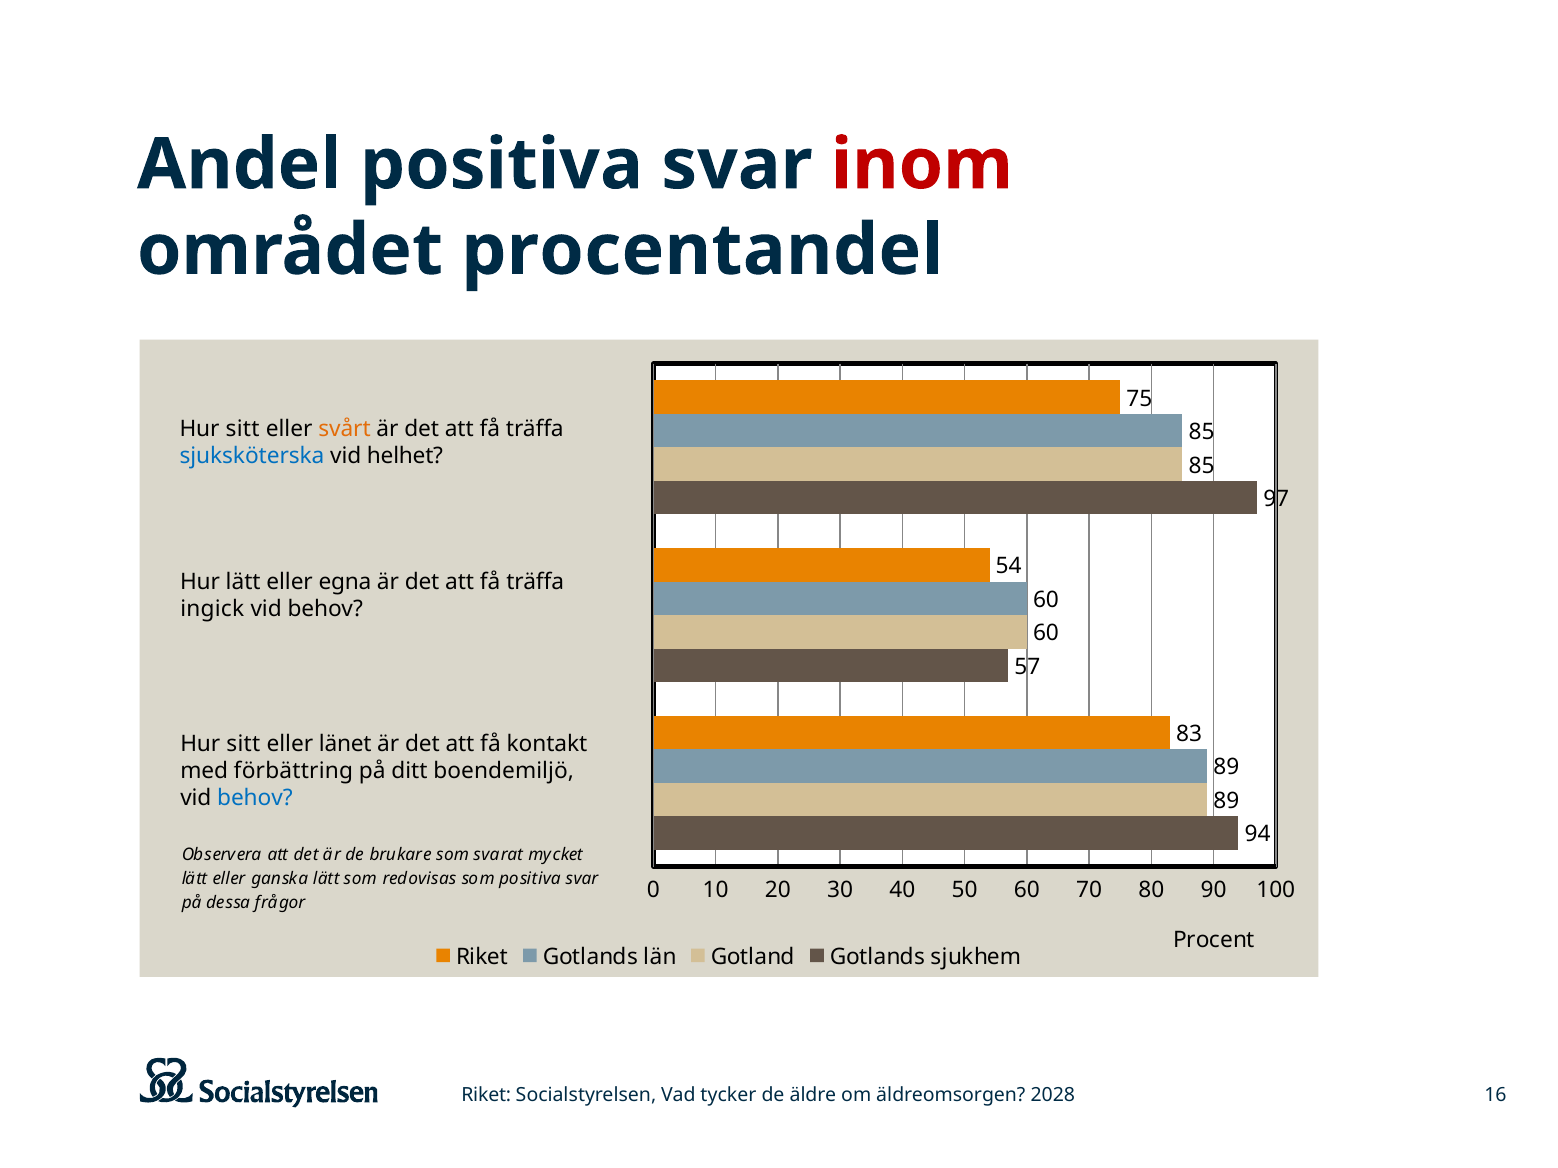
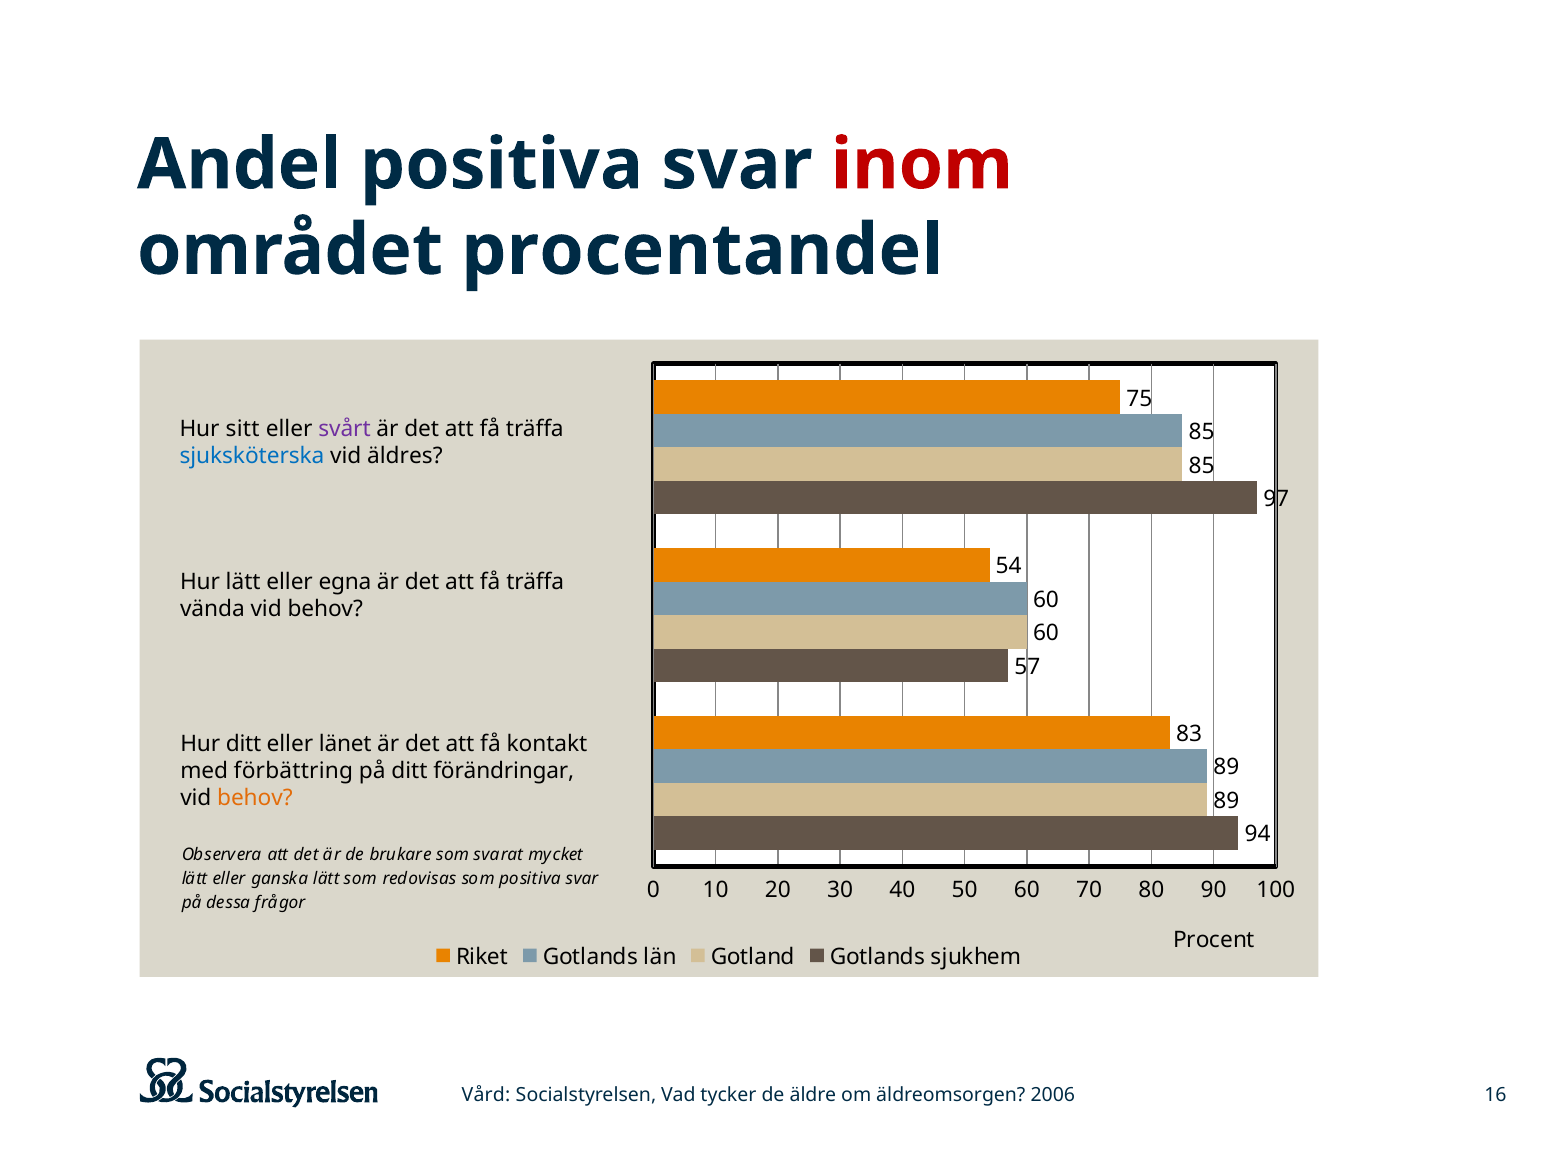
svårt colour: orange -> purple (345, 429)
helhet: helhet -> äldres (405, 456)
ingick: ingick -> vända (212, 610)
sitt: sitt -> ditt (244, 744)
boendemiljö: boendemiljö -> förändringar (504, 771)
behov colour: blue -> orange (255, 798)
Riket: Riket -> Vård (486, 1095)
2028: 2028 -> 2006 (1053, 1095)
